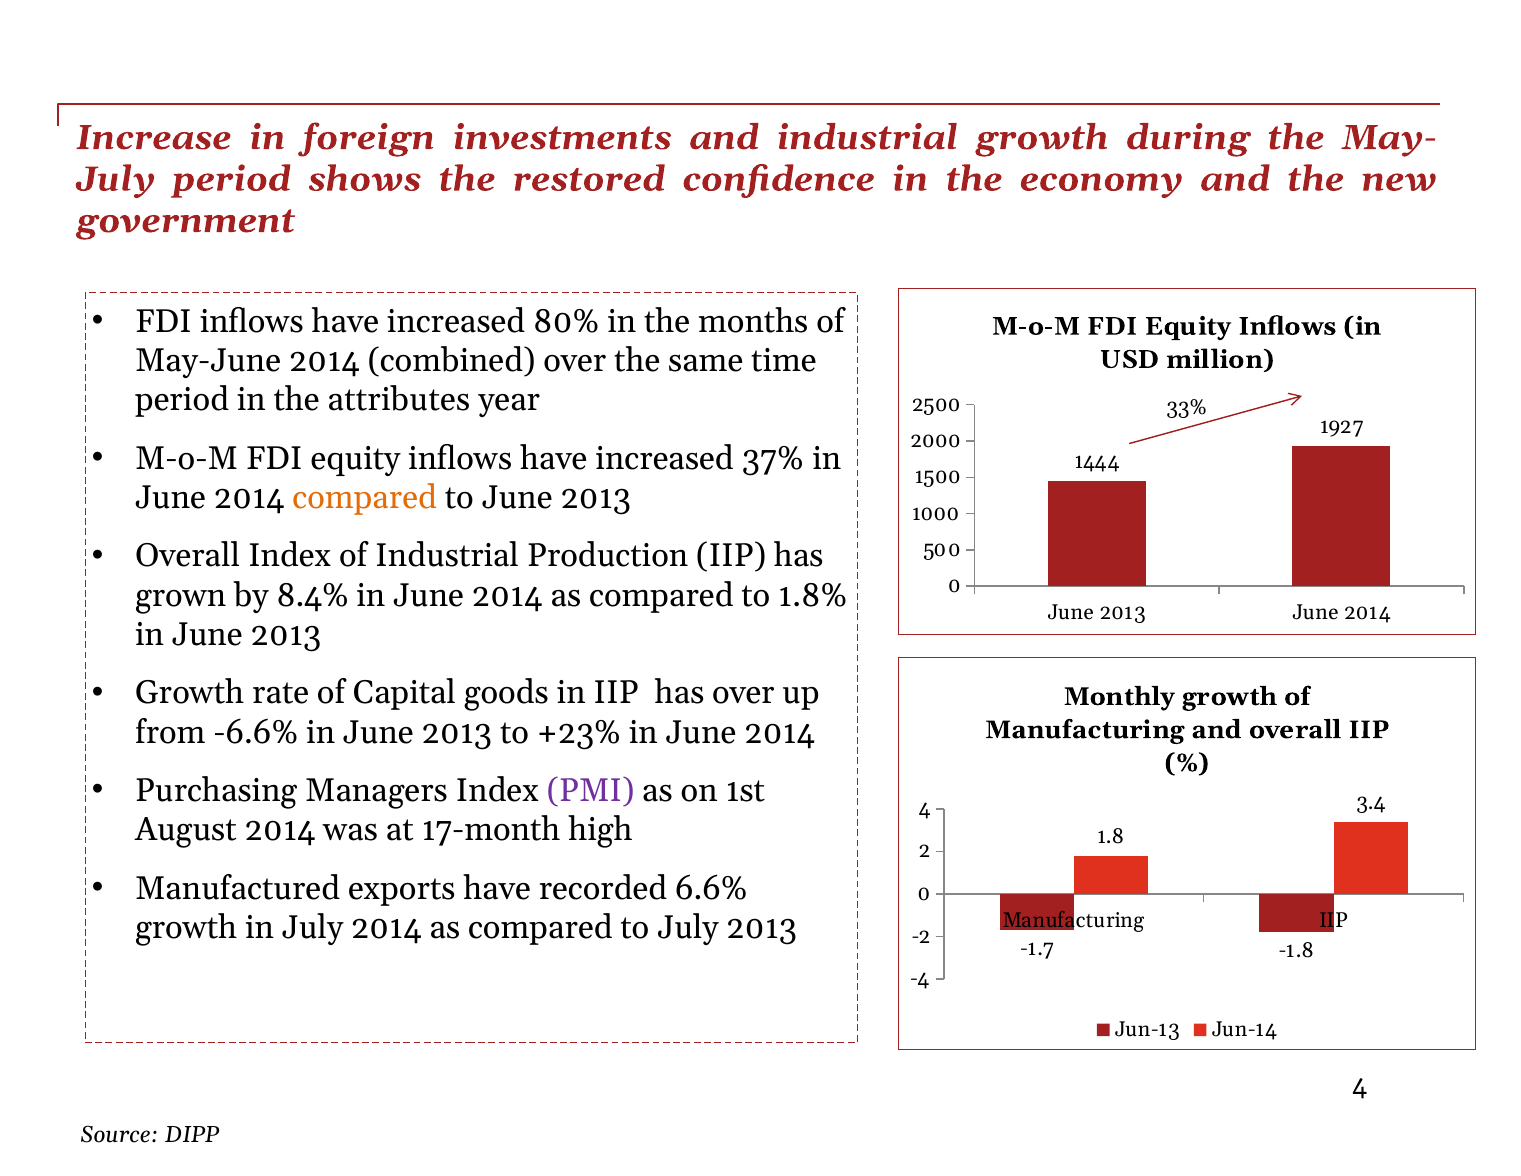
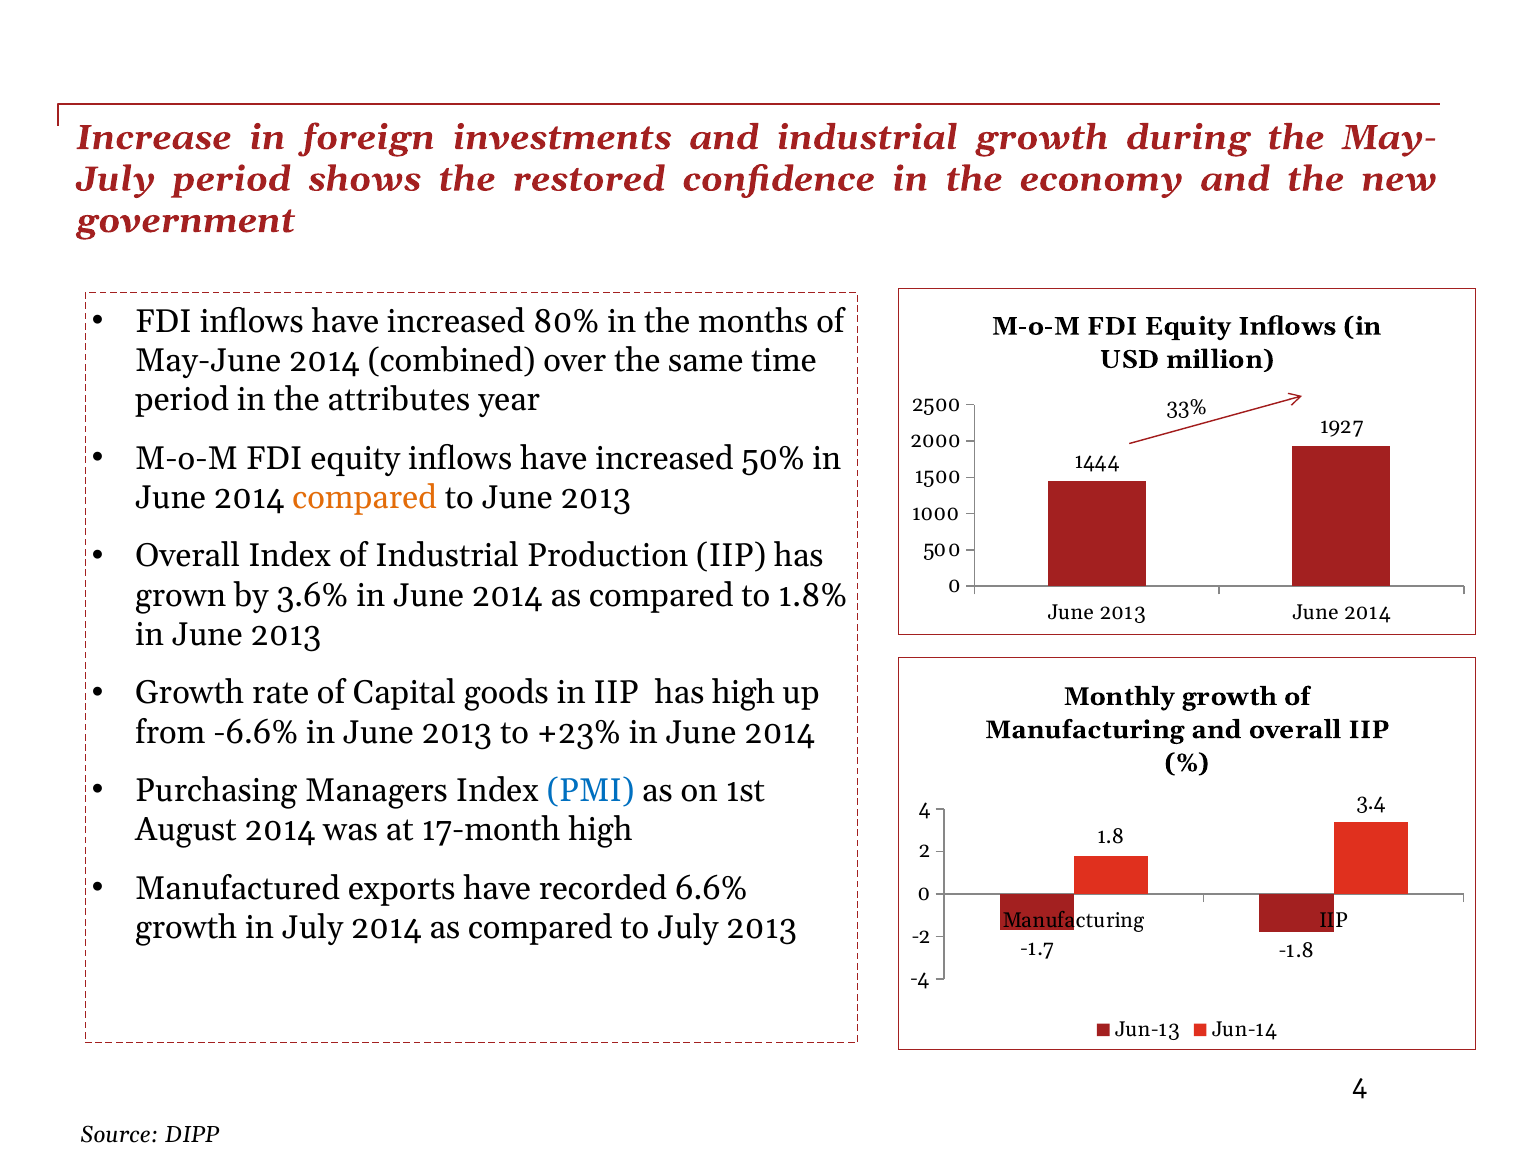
37%: 37% -> 50% (773, 458)
8.4%: 8.4% -> 3.6% (312, 595)
has over: over -> high (743, 693)
PMI colour: purple -> blue (591, 790)
